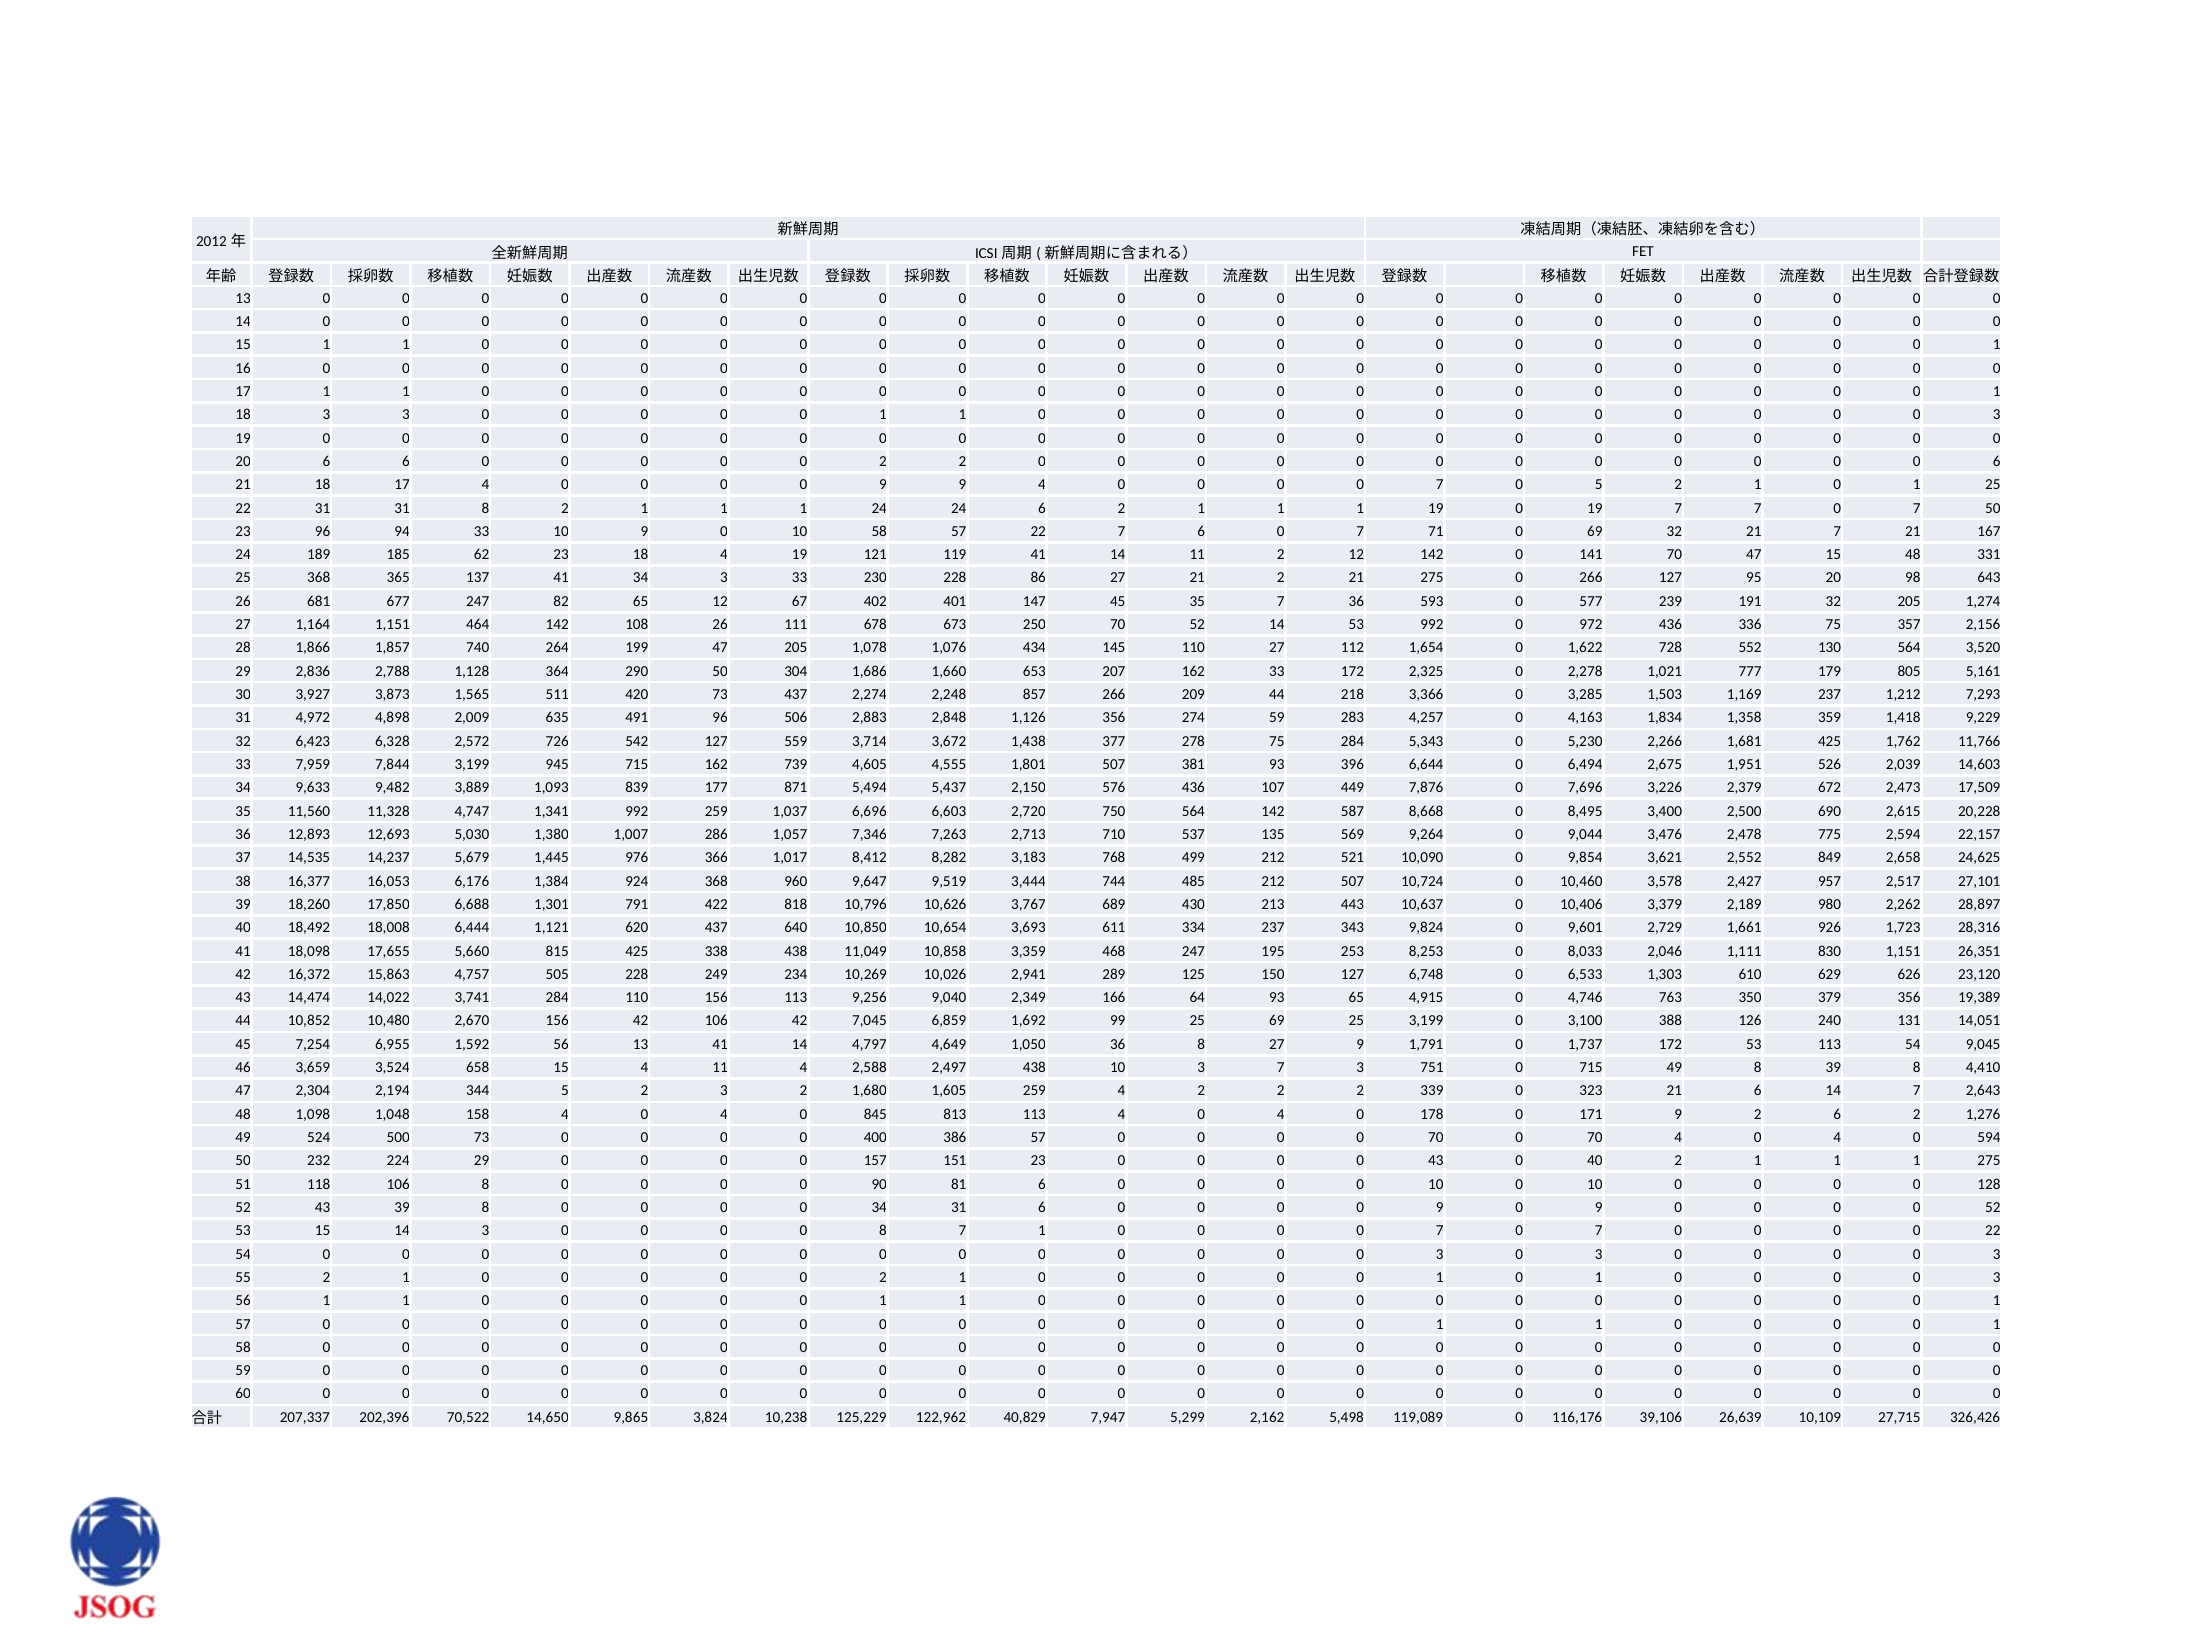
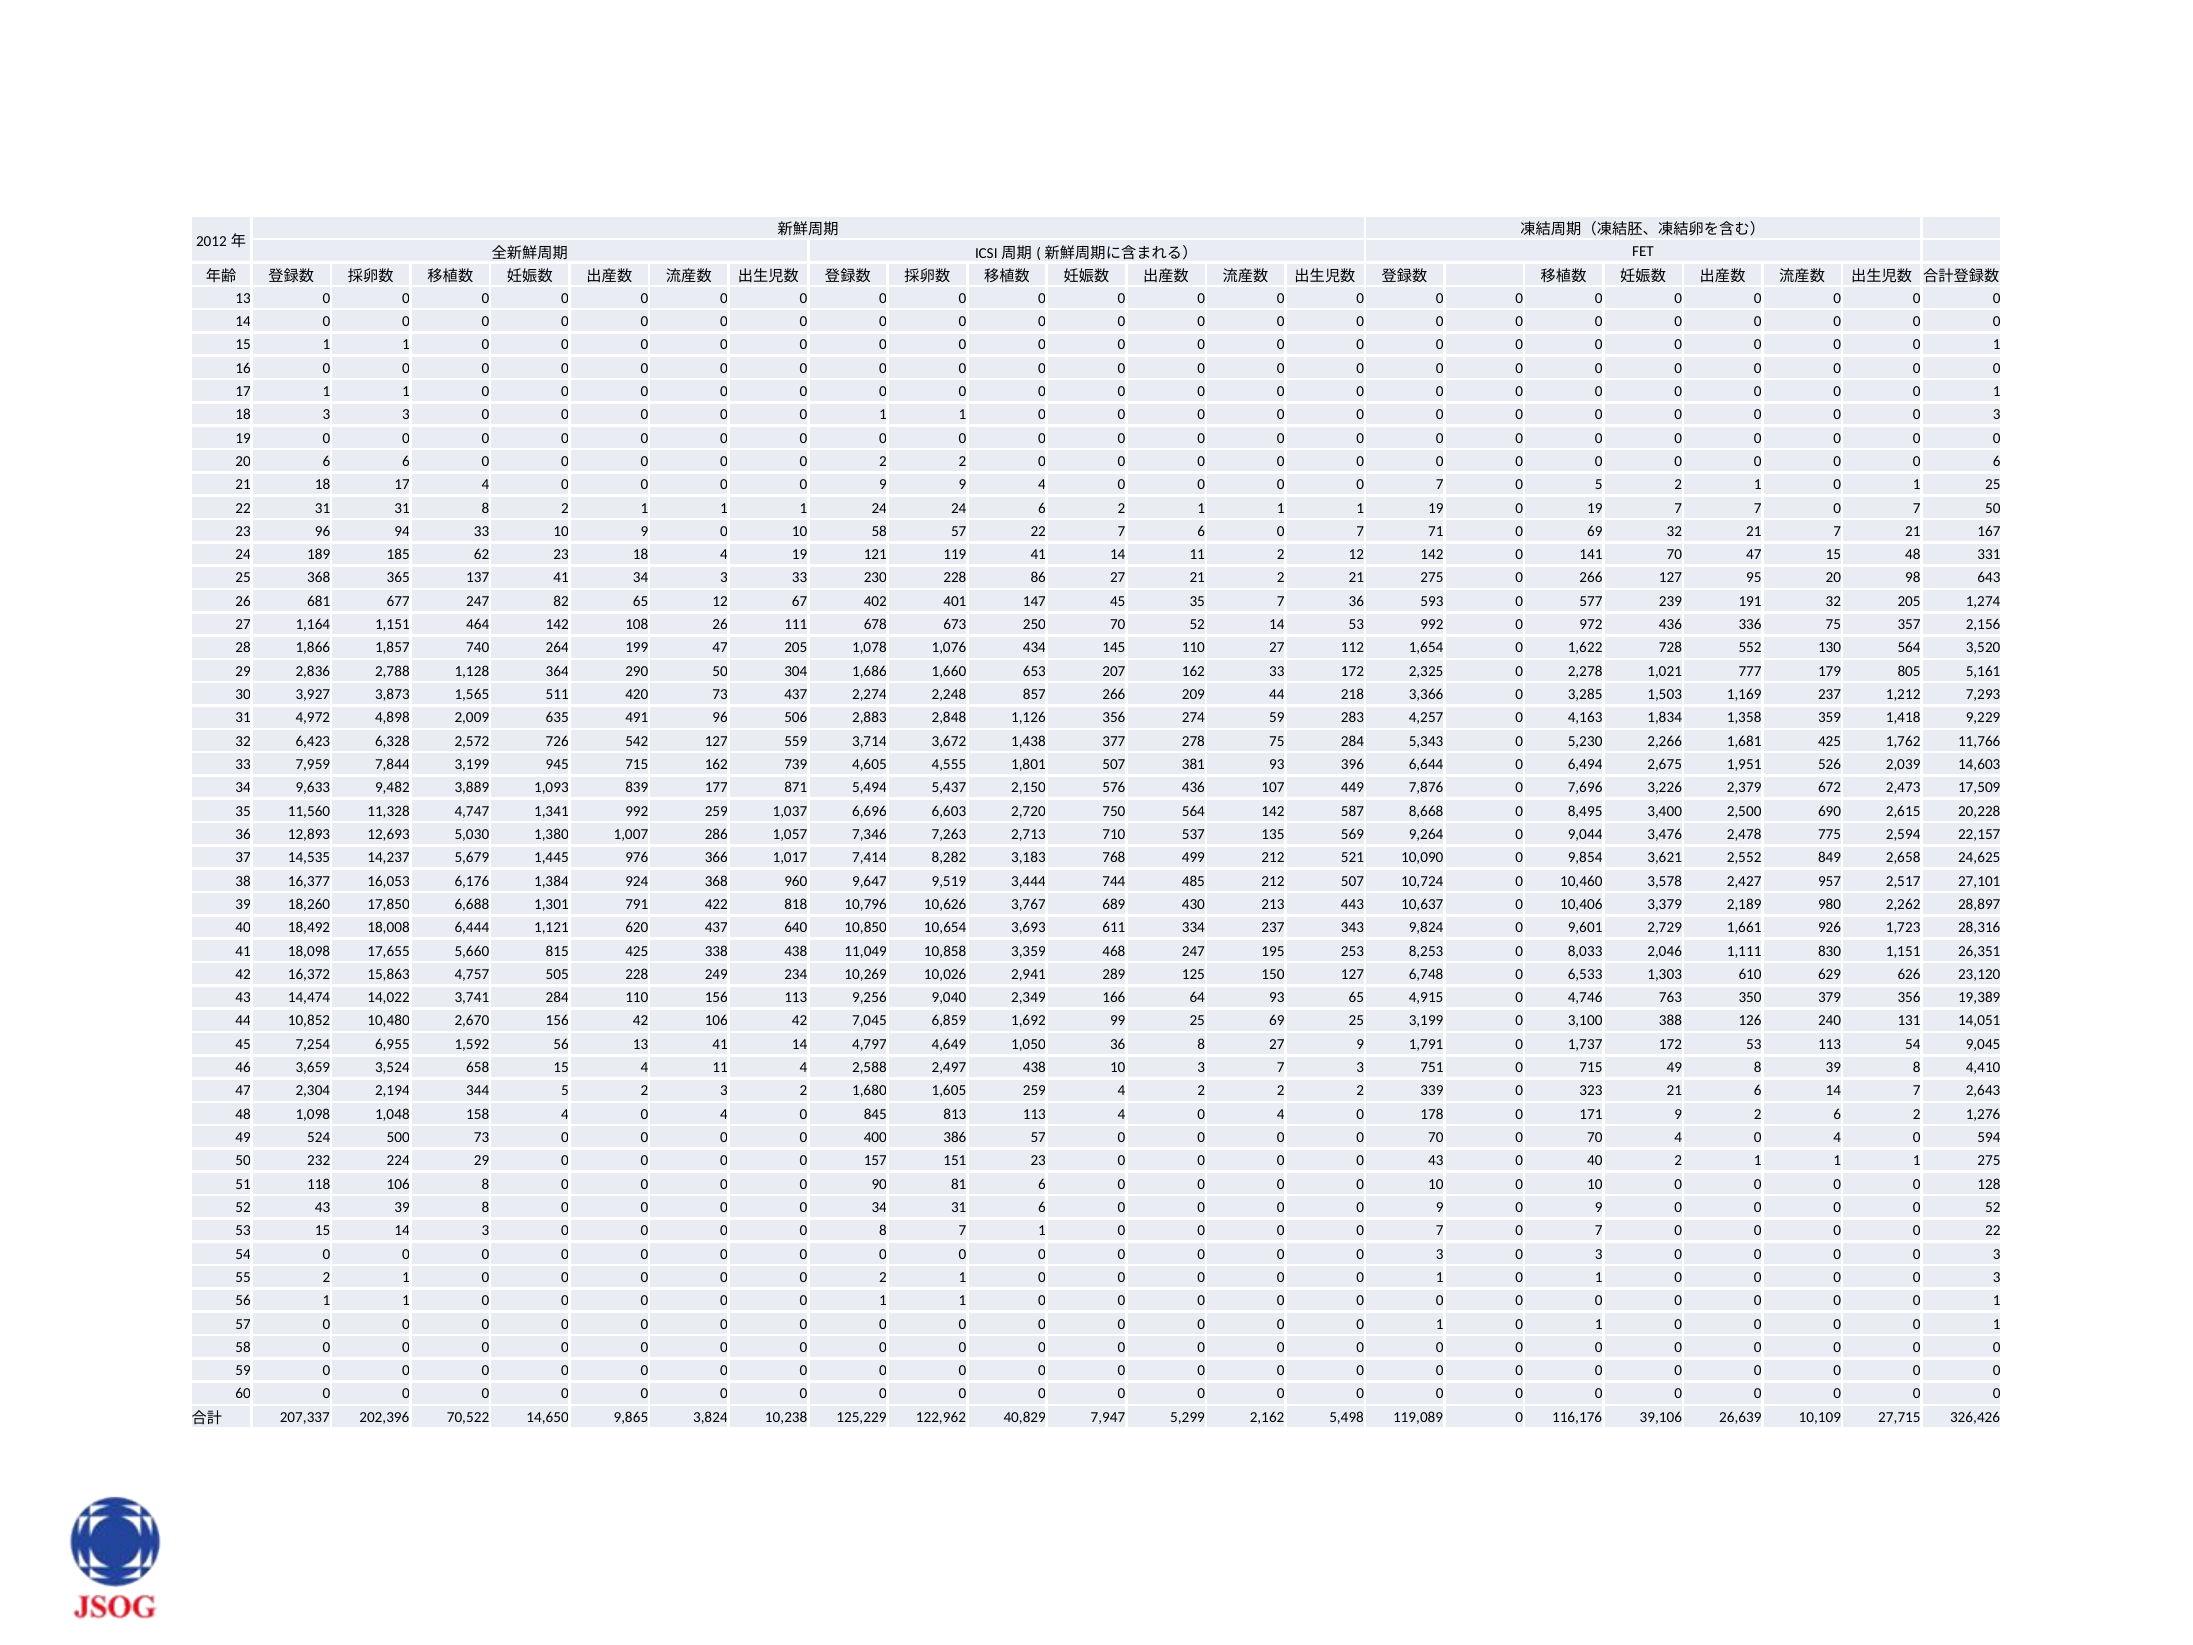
8,412: 8,412 -> 7,414 (869, 858)
